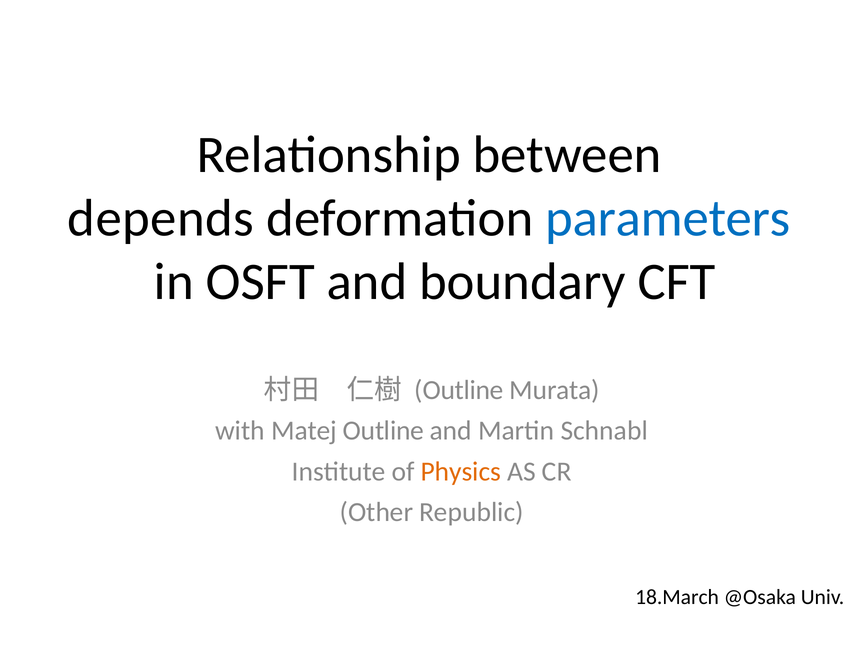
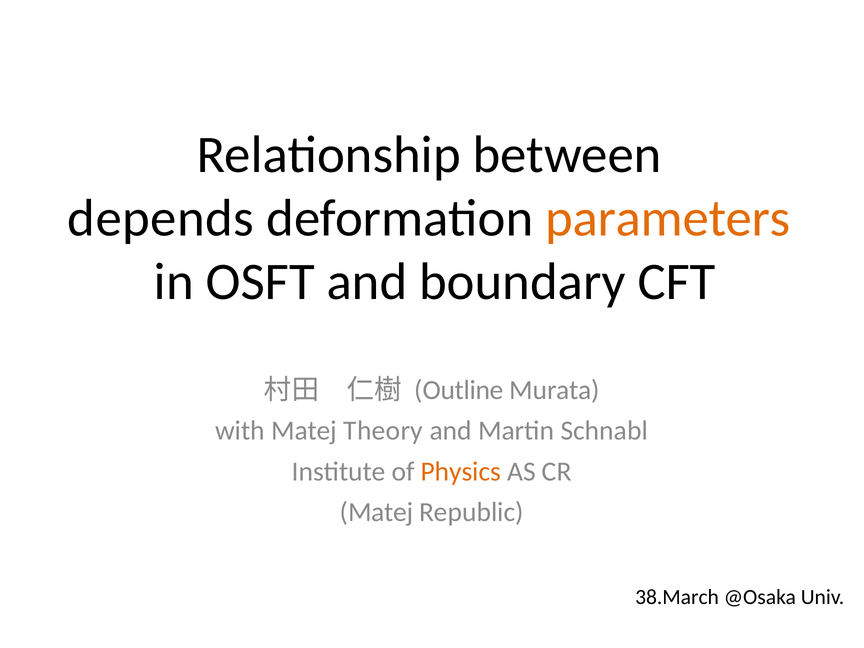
parameters colour: blue -> orange (668, 218)
Matej Outline: Outline -> Theory (383, 431)
Other: Other -> Matej (377, 512)
18.March: 18.March -> 38.March (677, 597)
